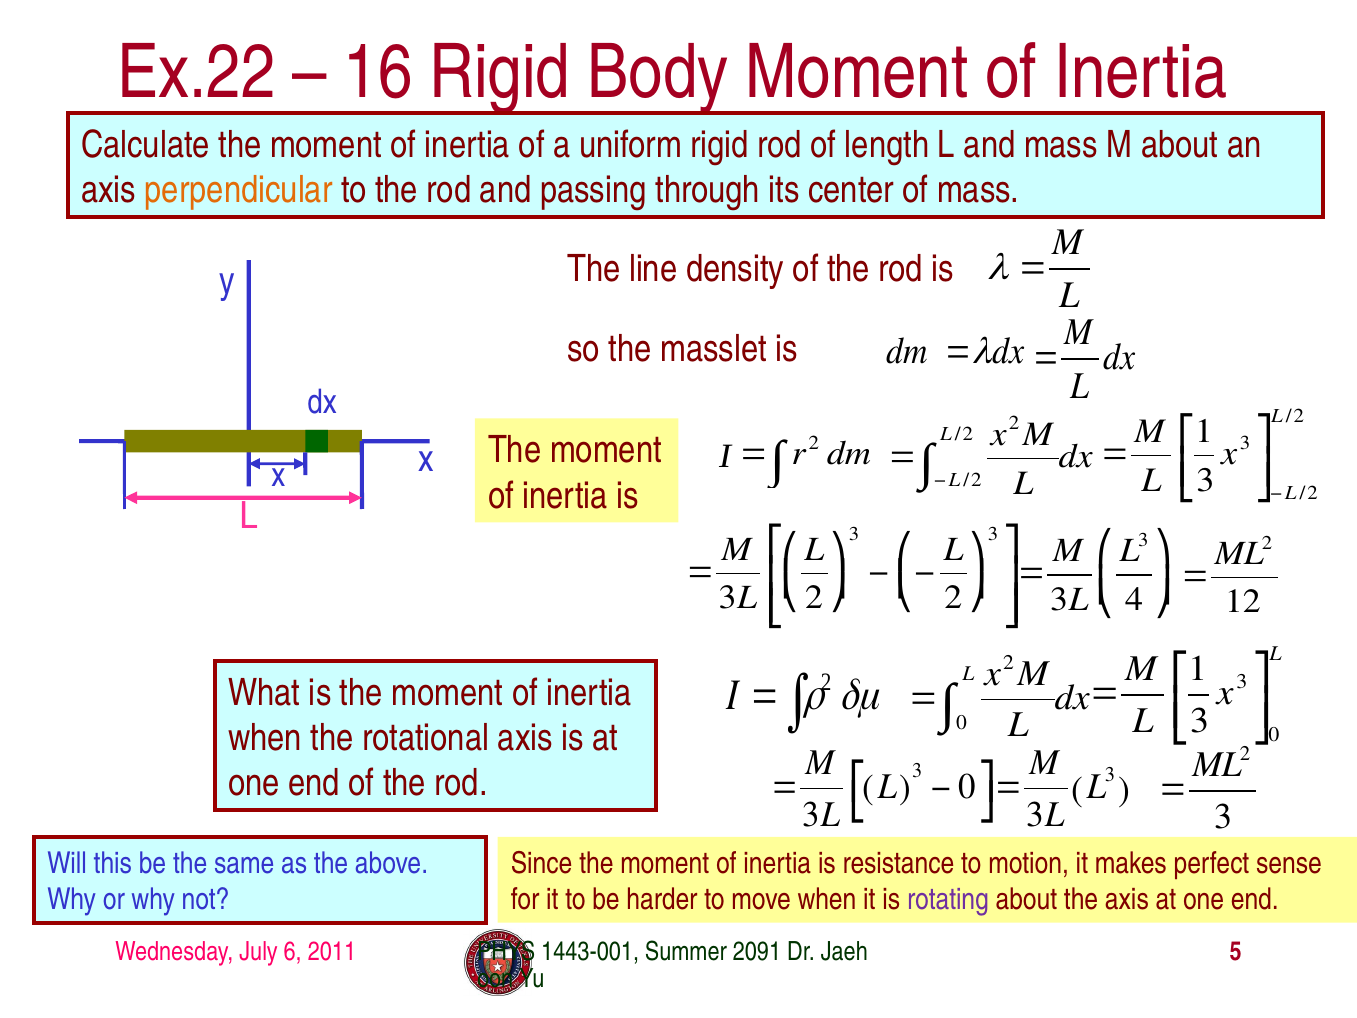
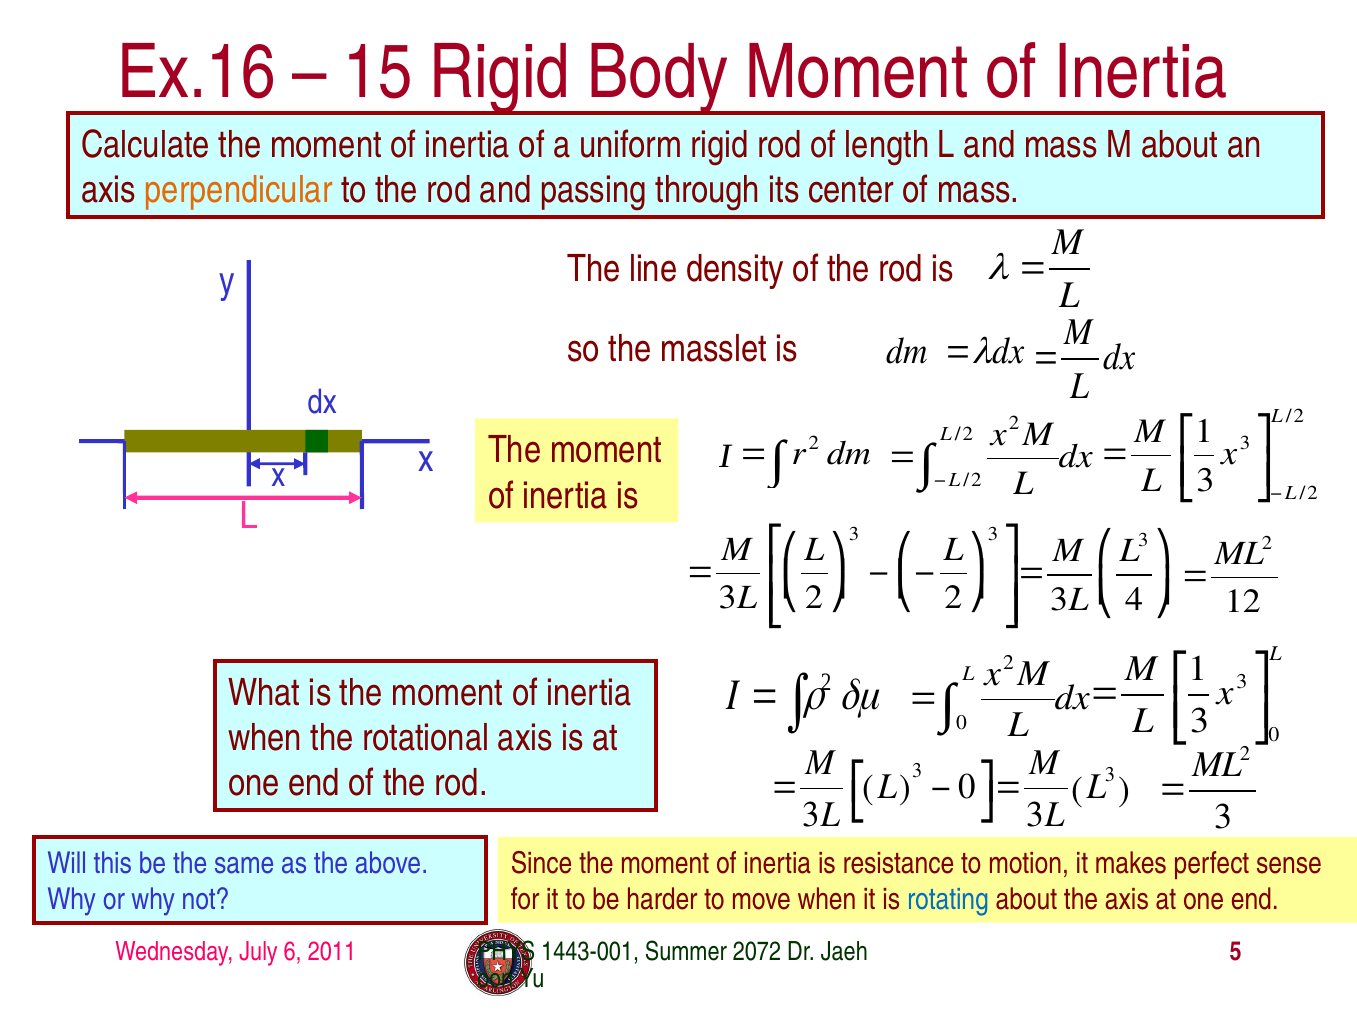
Ex.22: Ex.22 -> Ex.16 (196, 73)
16: 16 -> 15 (378, 73)
rotating colour: purple -> blue (948, 900)
2091: 2091 -> 2072 (757, 952)
